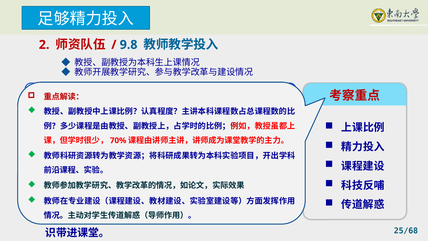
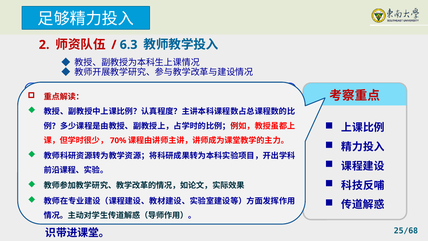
9.8: 9.8 -> 6.3 (129, 45)
